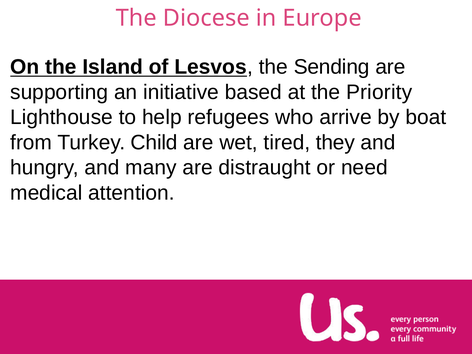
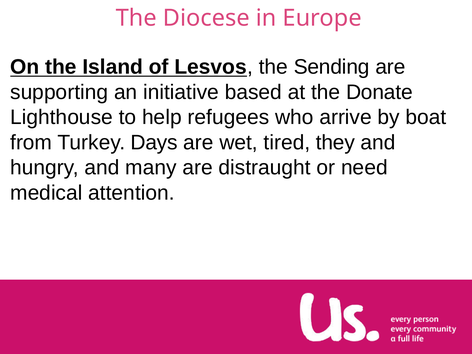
Priority: Priority -> Donate (379, 92)
Child: Child -> Days (154, 143)
